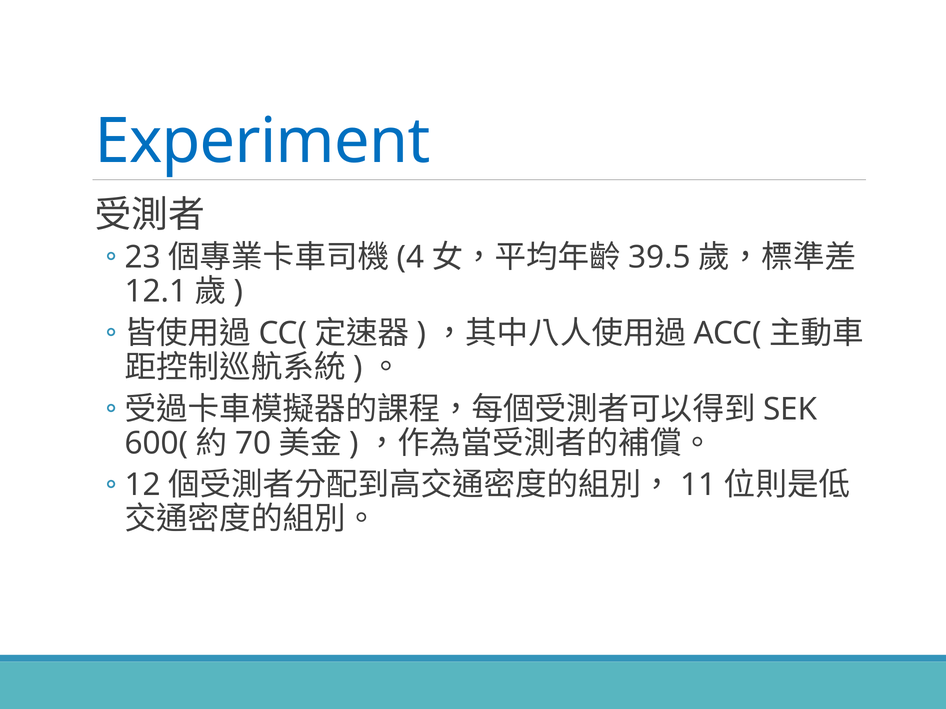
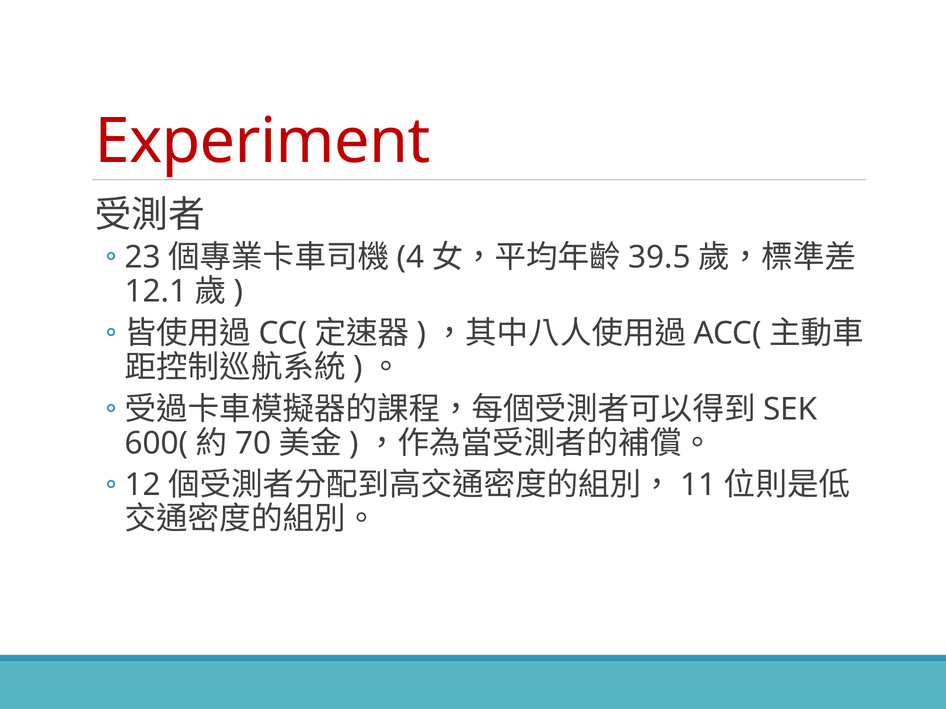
Experiment colour: blue -> red (262, 141)
